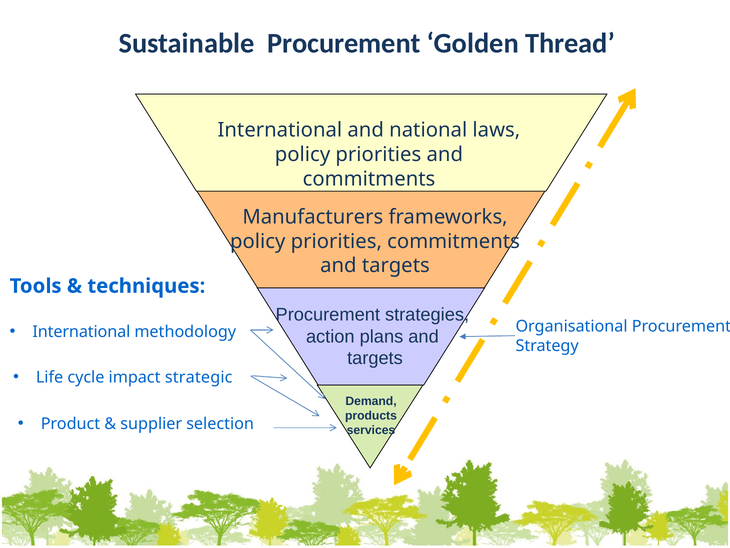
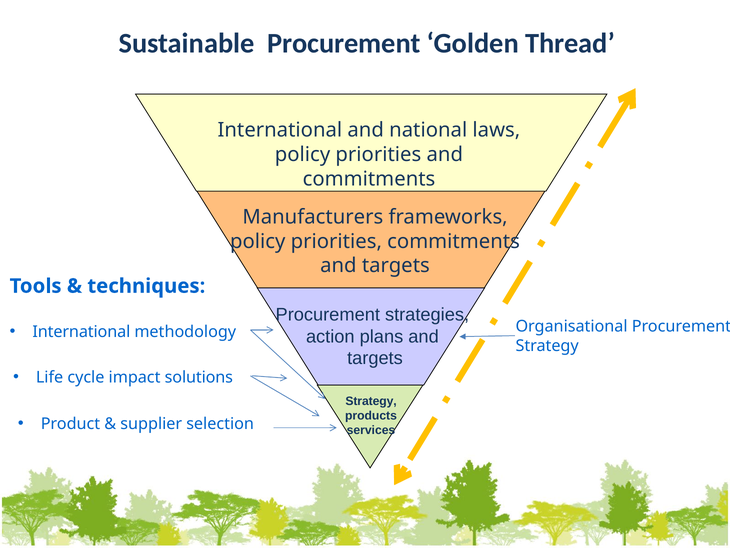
strategic: strategic -> solutions (199, 377)
Demand: Demand -> Strategy (371, 401)
